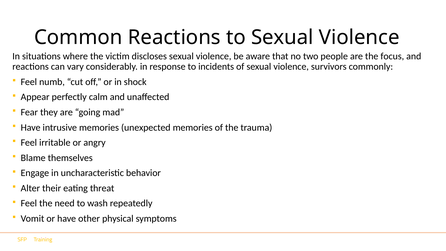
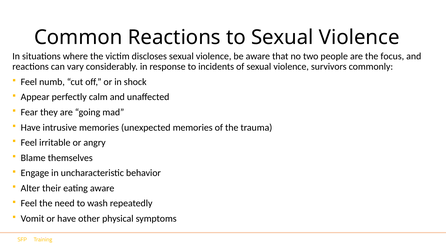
eating threat: threat -> aware (102, 188)
